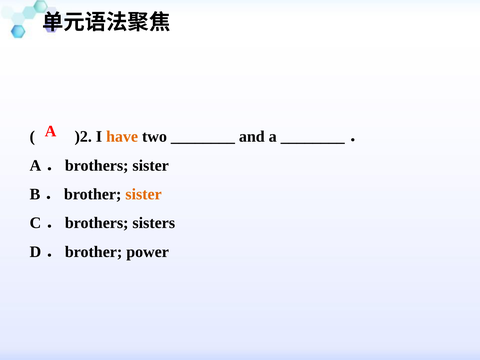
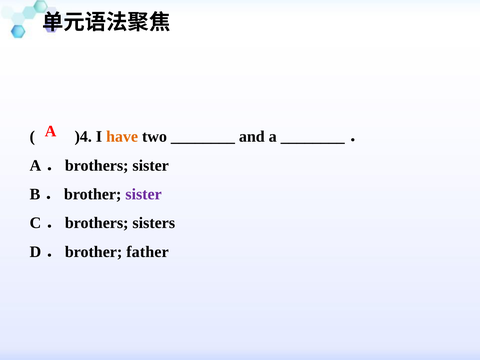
)2: )2 -> )4 (83, 137)
sister colour: orange -> purple (144, 194)
power: power -> father (147, 252)
